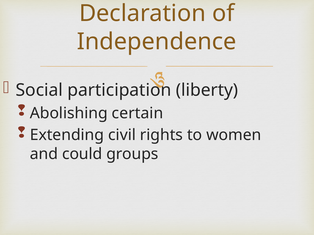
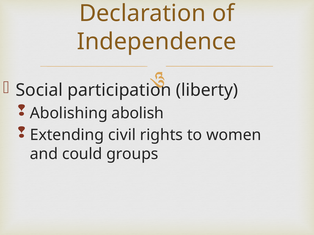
certain: certain -> abolish (138, 113)
